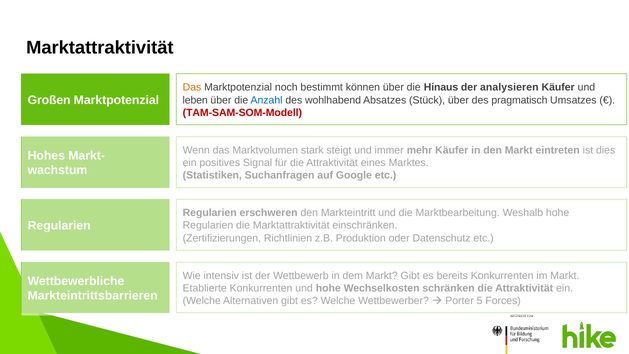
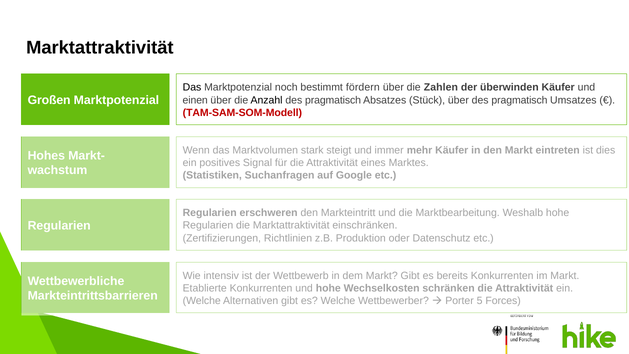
Das colour: orange -> black (192, 87)
können: können -> fördern (363, 87)
Hinaus: Hinaus -> Zahlen (441, 87)
analysieren: analysieren -> überwinden (509, 87)
leben: leben -> einen (195, 100)
Anzahl colour: blue -> black (267, 100)
wohlhabend: wohlhabend -> pragmatisch (333, 100)
